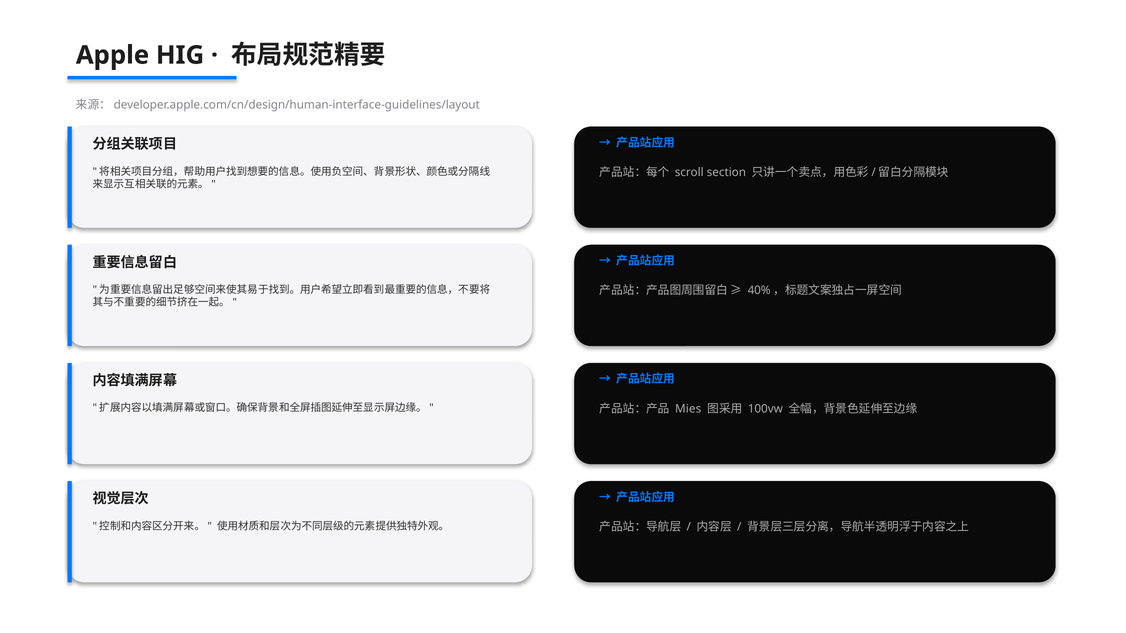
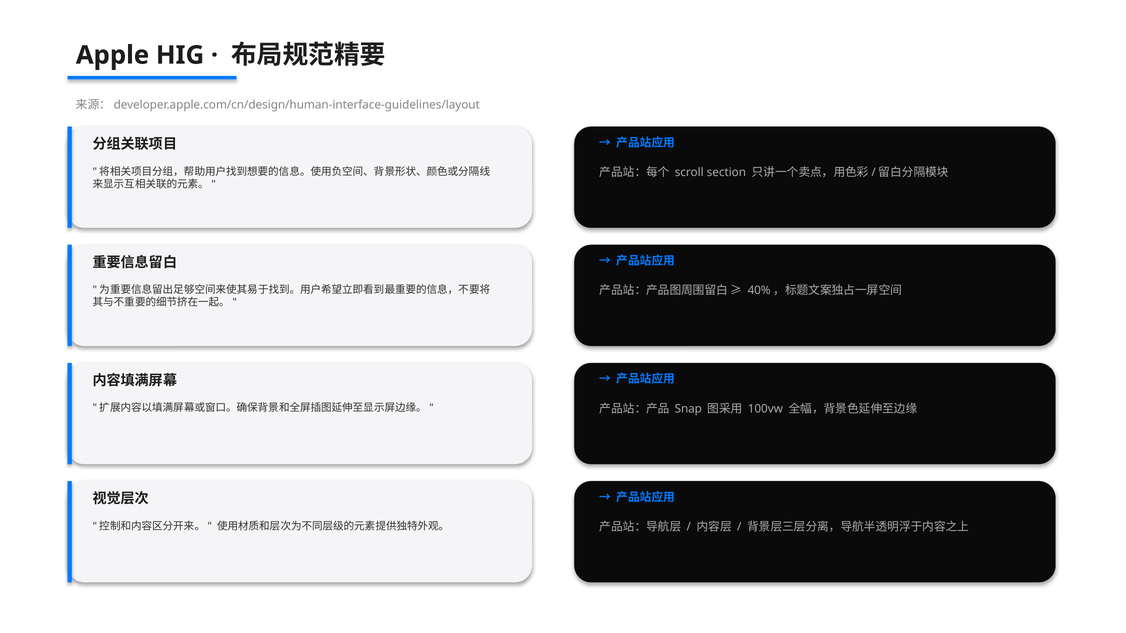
Mies: Mies -> Snap (688, 409)
